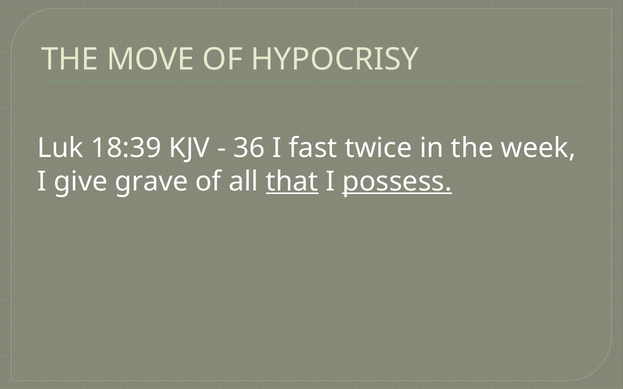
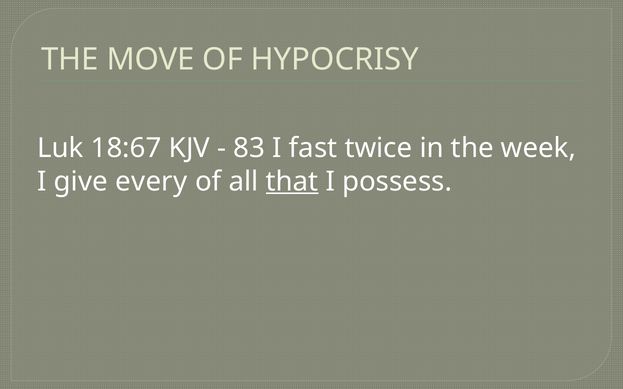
18:39: 18:39 -> 18:67 (126, 148)
36: 36 -> 83 (249, 148)
grave: grave -> every (151, 182)
possess underline: present -> none (397, 182)
